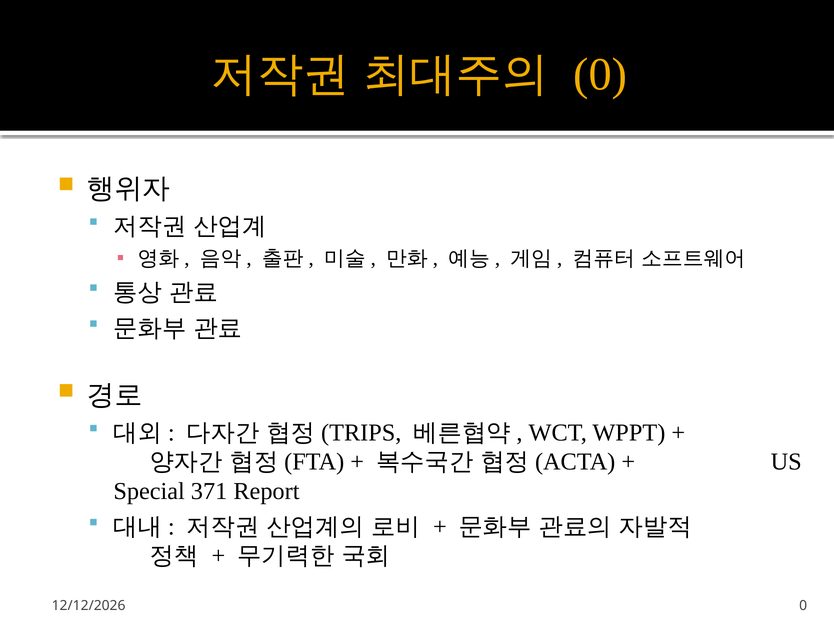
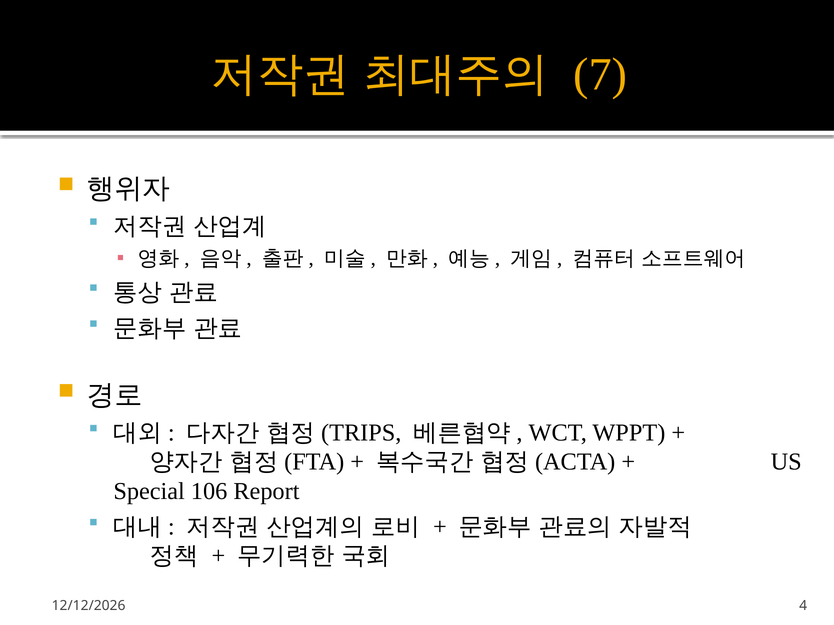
0: 0 -> 7 (600, 75)
371: 371 -> 106 (209, 491)
0: 0 -> 4 (803, 606)
